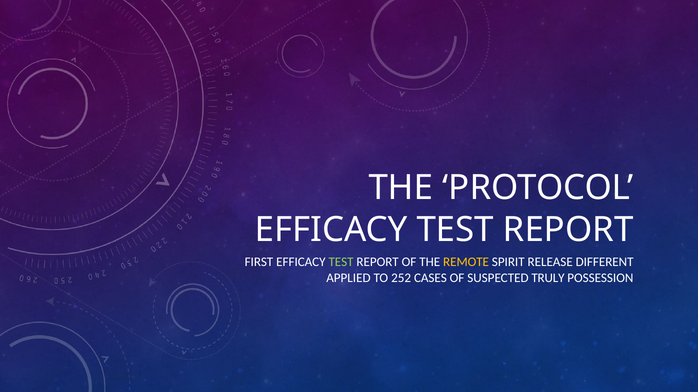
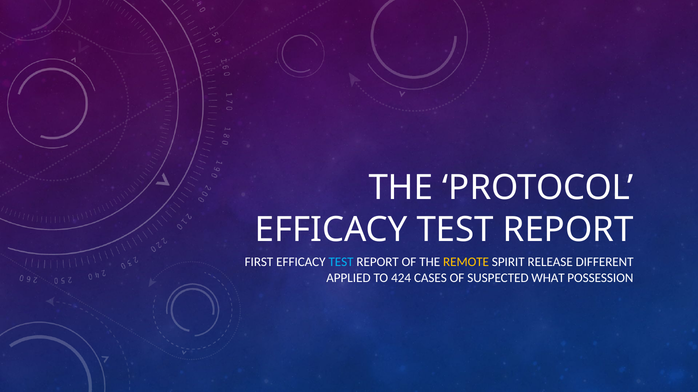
TEST colour: light green -> light blue (341, 262)
252: 252 -> 424 (401, 278)
TRULY: TRULY -> WHAT (548, 278)
